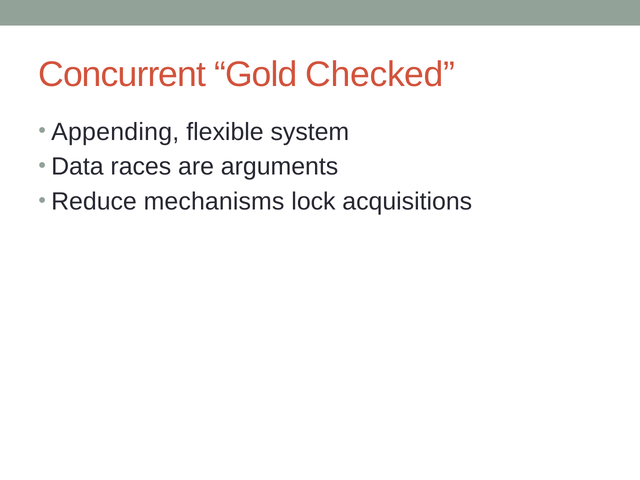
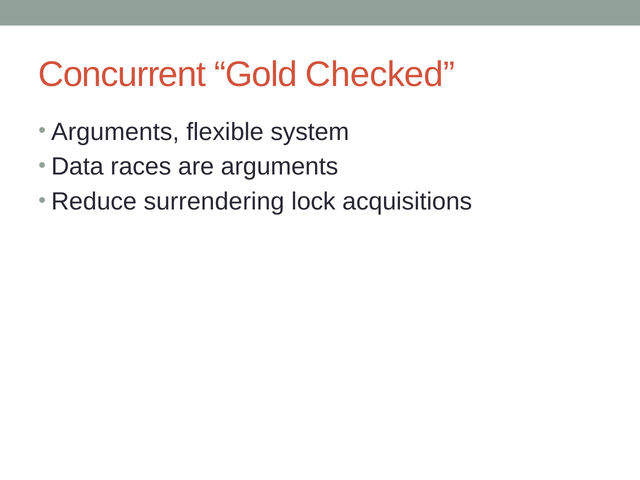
Appending: Appending -> Arguments (115, 132)
mechanisms: mechanisms -> surrendering (214, 202)
